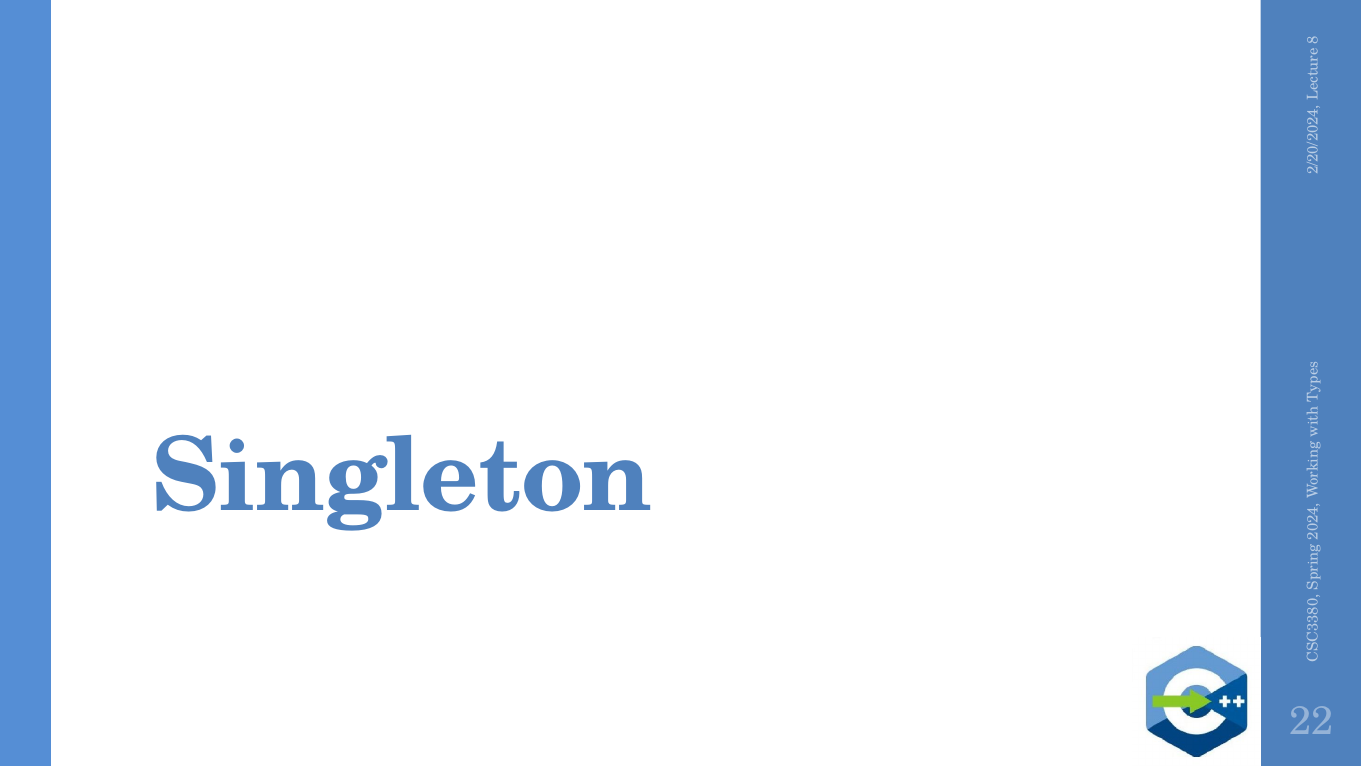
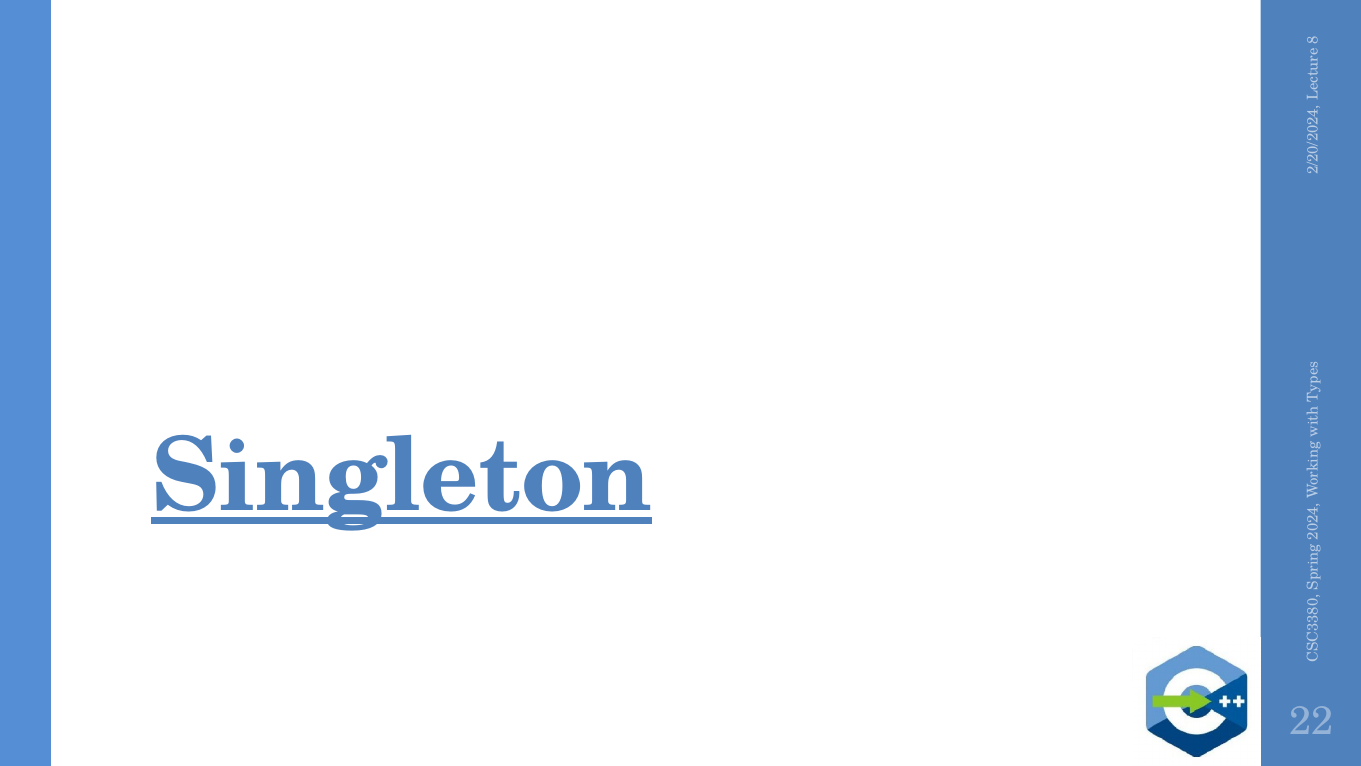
Singleton underline: none -> present (402, 476)
